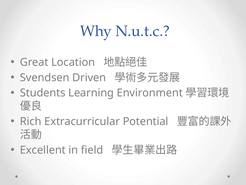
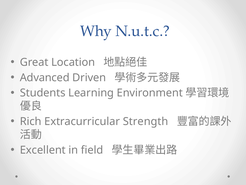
Svendsen: Svendsen -> Advanced (45, 77)
Potential: Potential -> Strength (146, 121)
